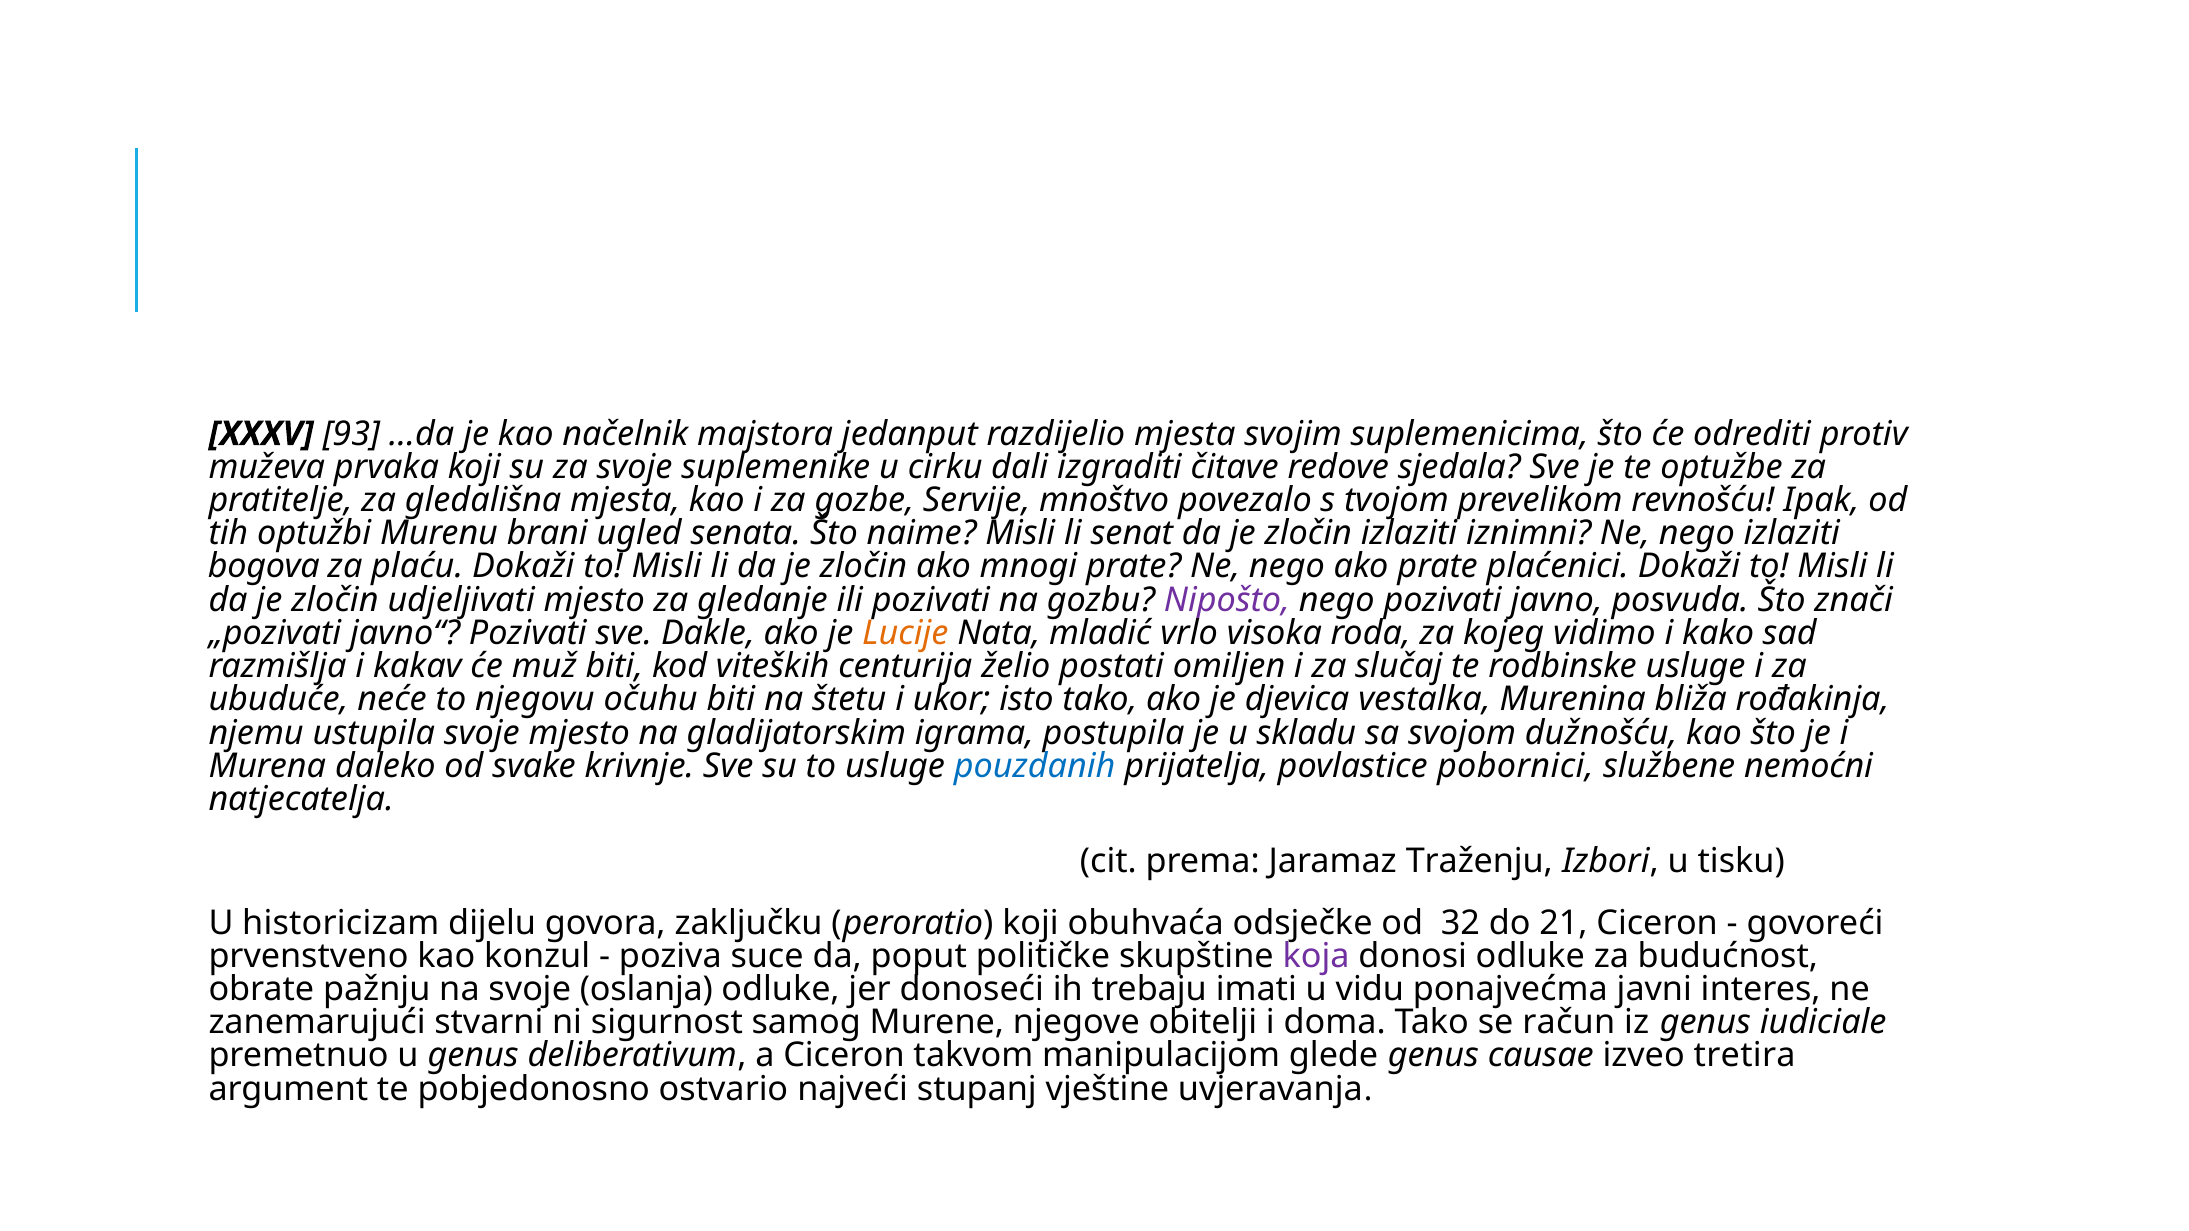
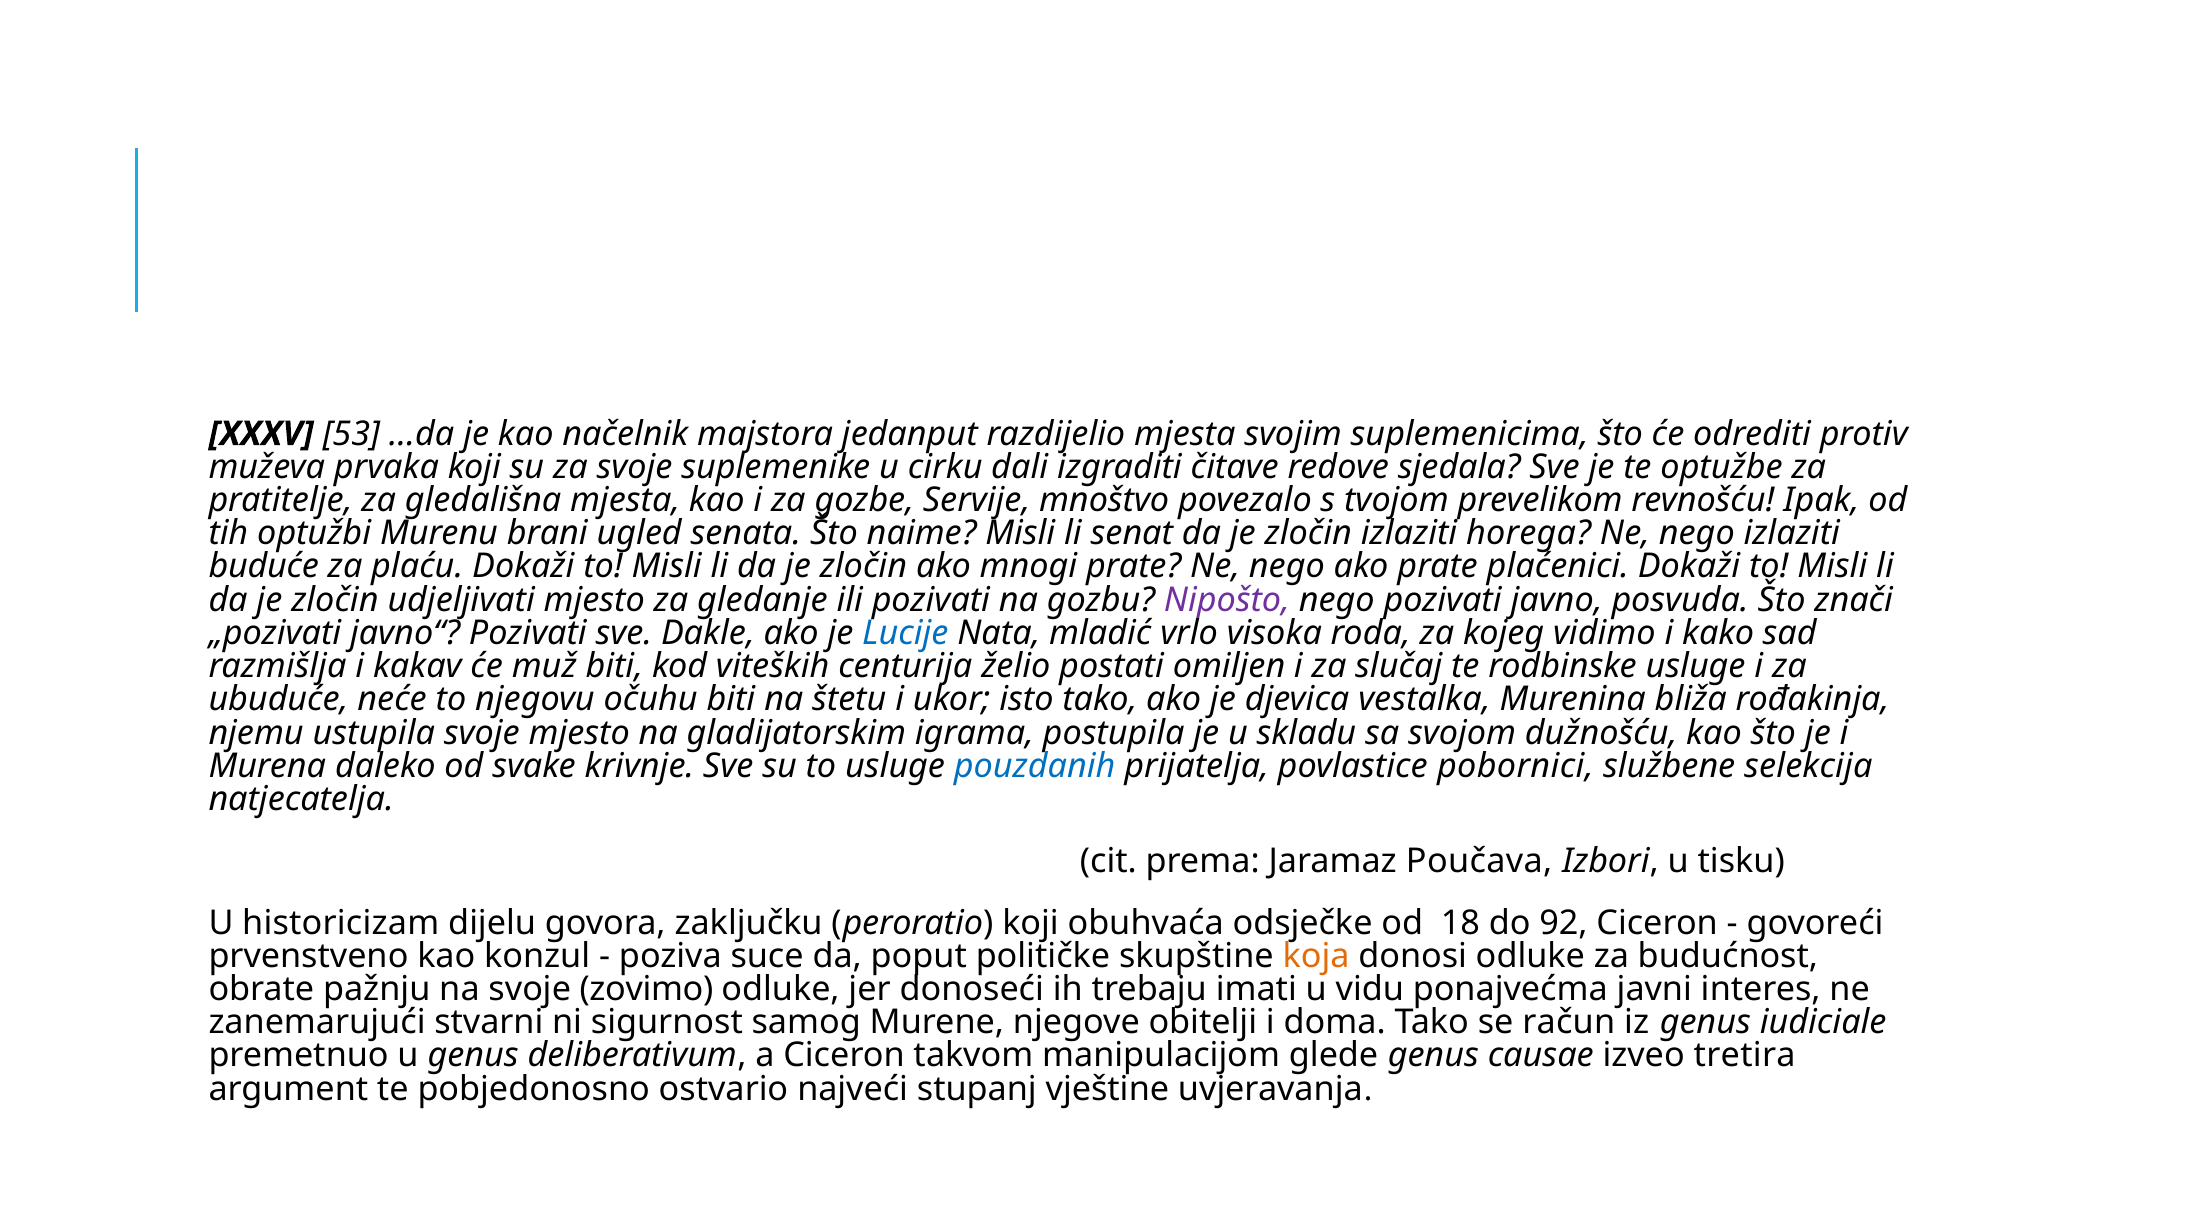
93: 93 -> 53 (351, 434)
iznimni: iznimni -> horega (1529, 534)
bogova: bogova -> buduće (264, 567)
Lucije colour: orange -> blue (905, 633)
nemoćni: nemoćni -> selekcija (1808, 766)
Traženju: Traženju -> Poučava (1479, 861)
32: 32 -> 18 (1461, 923)
21: 21 -> 92 (1563, 923)
koja colour: purple -> orange (1316, 956)
oslanja: oslanja -> zovimo (646, 990)
